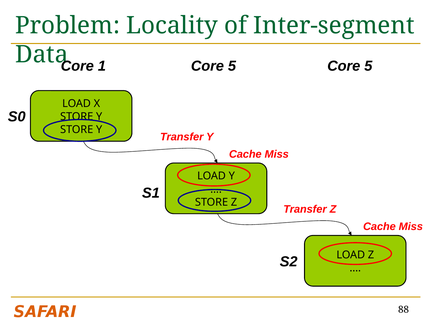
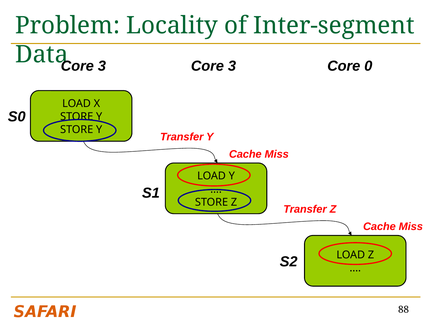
1: 1 -> 3 (102, 66)
5: 5 -> 3 (232, 66)
5: 5 -> 0 (368, 66)
